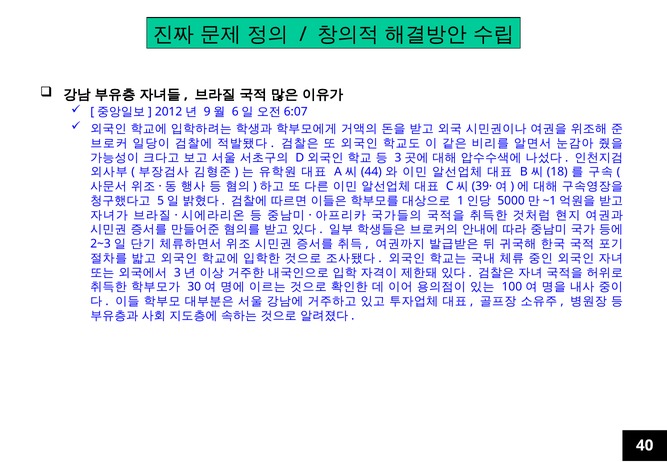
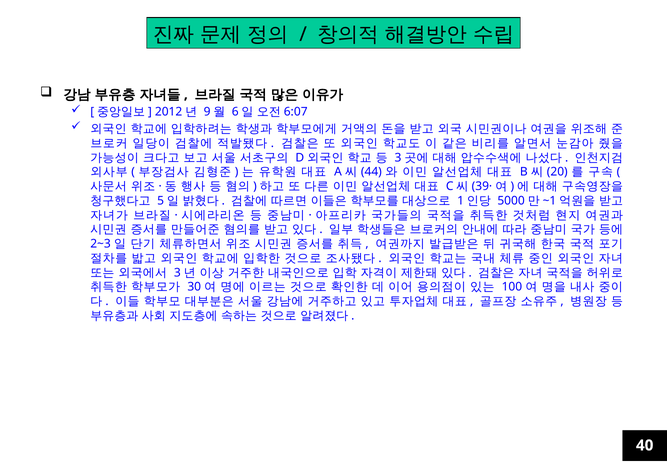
18: 18 -> 20 (557, 172)
